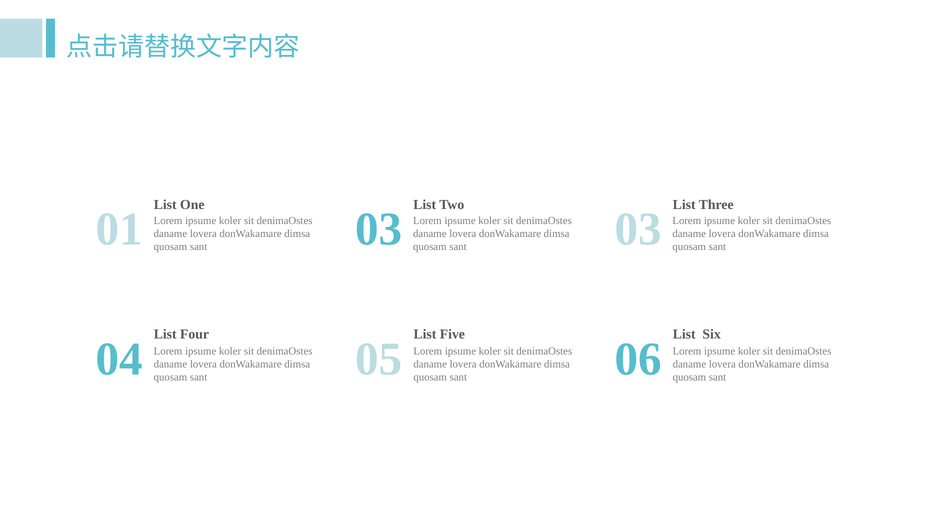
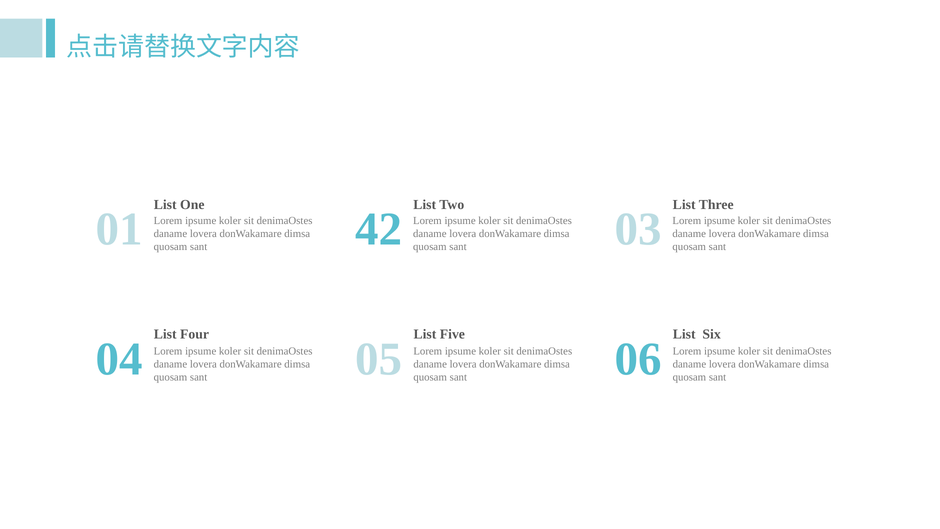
01 03: 03 -> 42 (379, 229)
